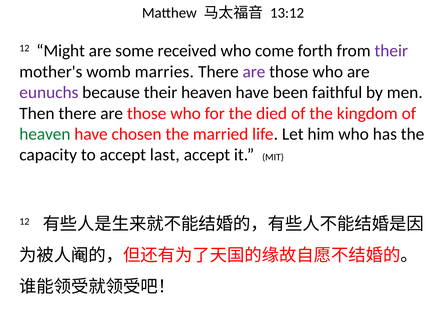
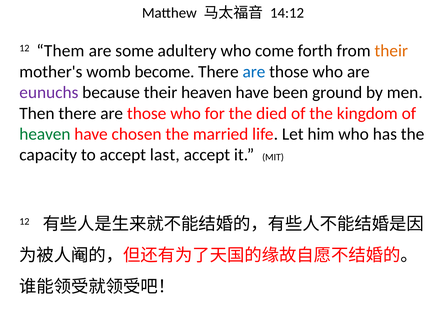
13:12: 13:12 -> 14:12 (287, 13)
Might: Might -> Them (60, 51)
received: received -> adultery (187, 51)
their colour: purple -> orange (391, 51)
marries: marries -> become (164, 72)
are colour: purple -> blue (254, 72)
faithful: faithful -> ground (337, 93)
